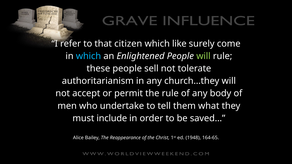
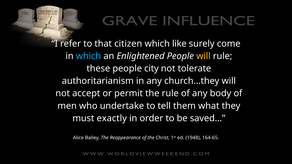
will colour: light green -> yellow (203, 56)
sell: sell -> city (151, 69)
include: include -> exactly (112, 118)
